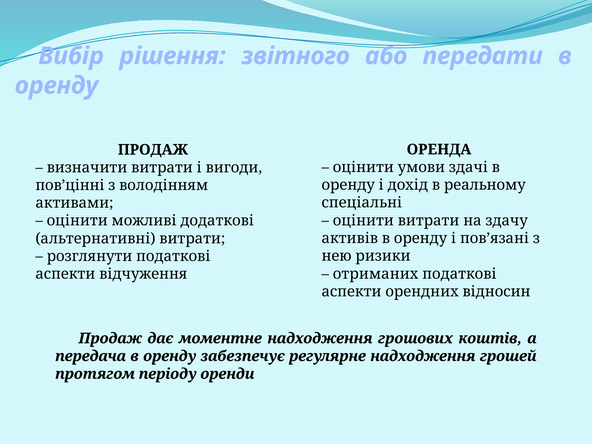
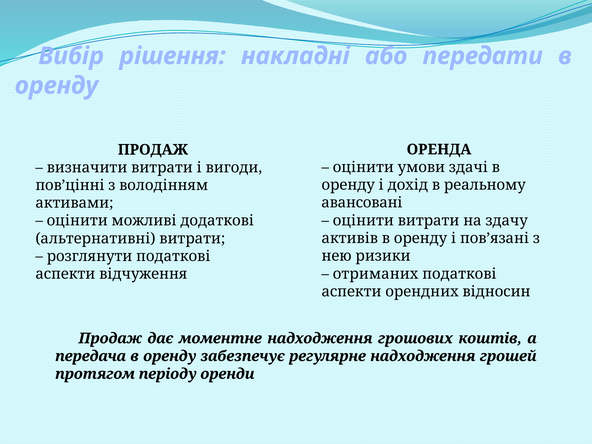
звітного: звітного -> накладні (295, 56)
спеціальні: спеціальні -> авансовані (362, 203)
